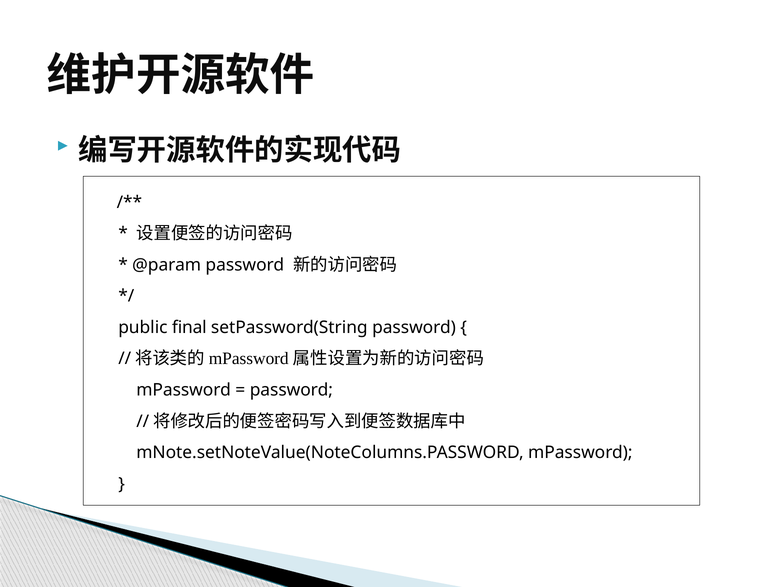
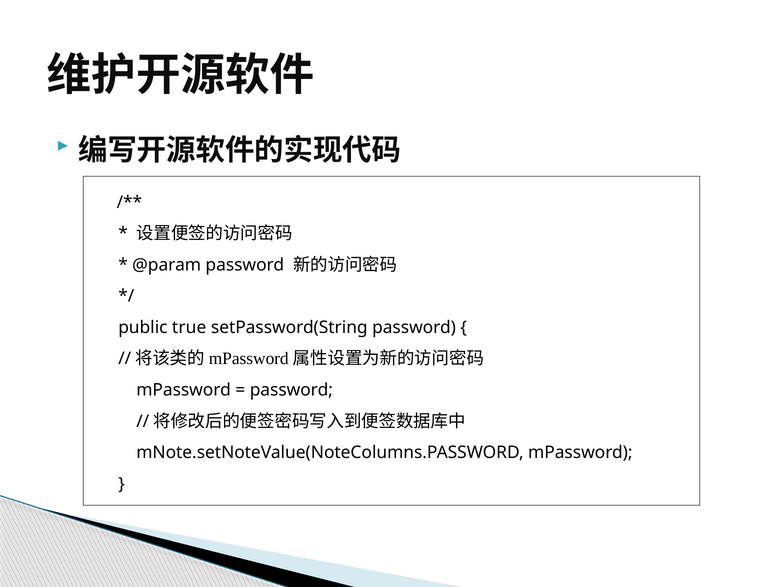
final: final -> true (189, 328)
